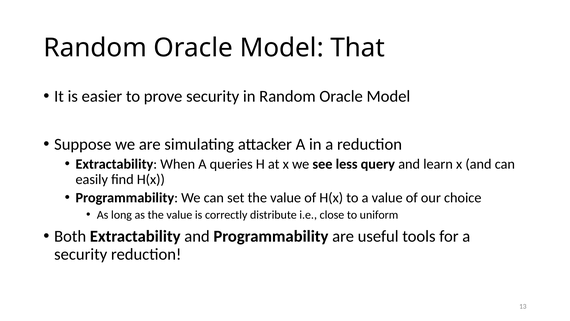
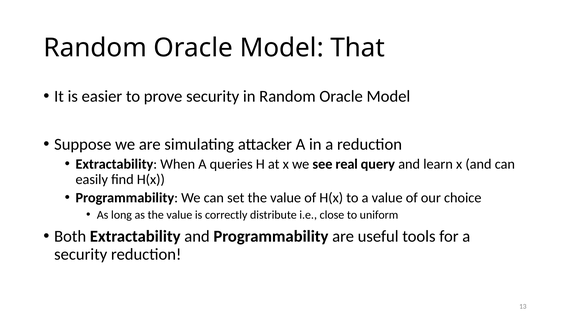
less: less -> real (347, 164)
